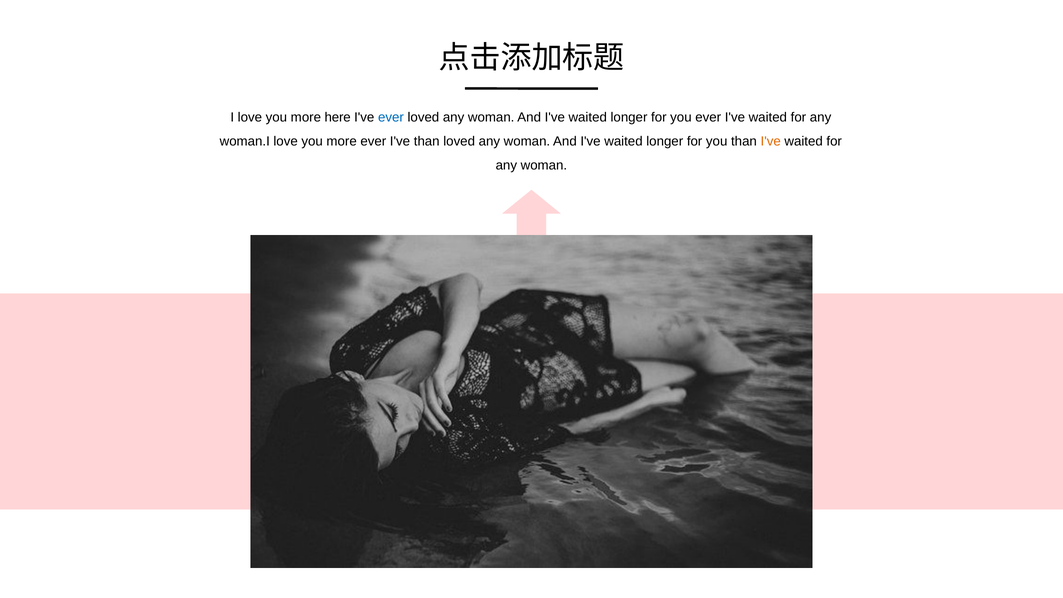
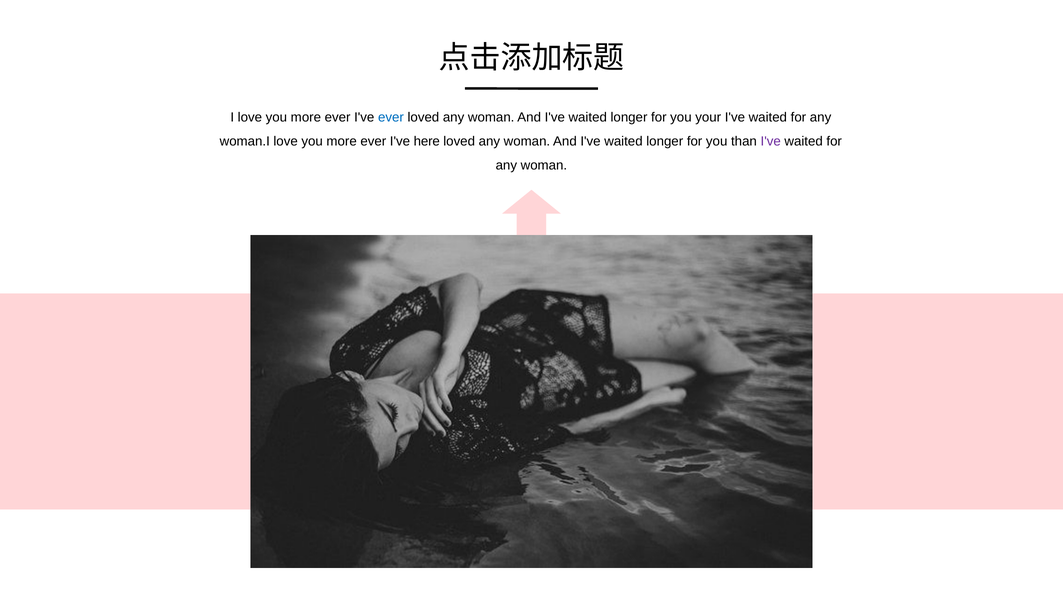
here: here -> ever (338, 118)
you ever: ever -> your (708, 118)
I've than: than -> here (427, 141)
I've colour: orange -> purple (771, 141)
